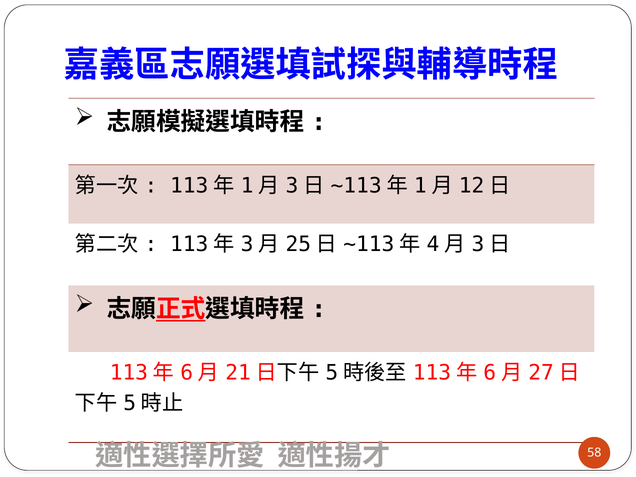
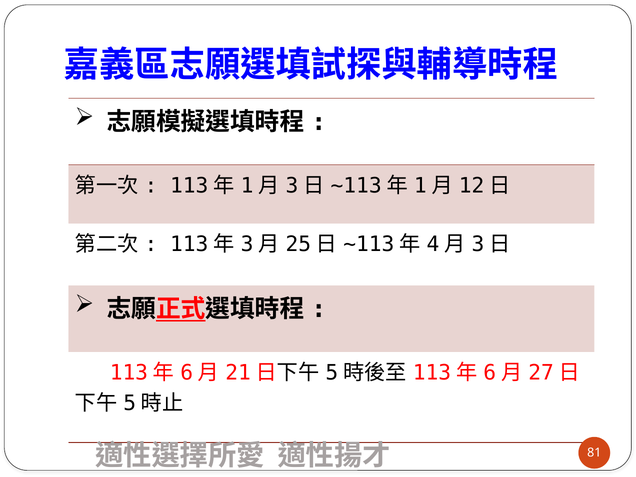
58: 58 -> 81 (594, 453)
